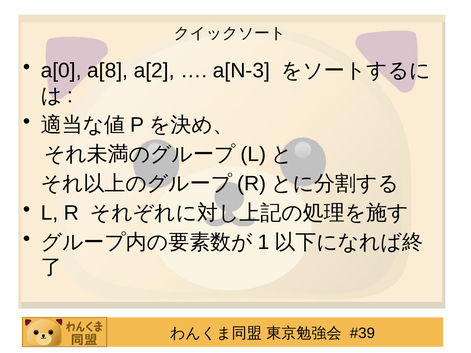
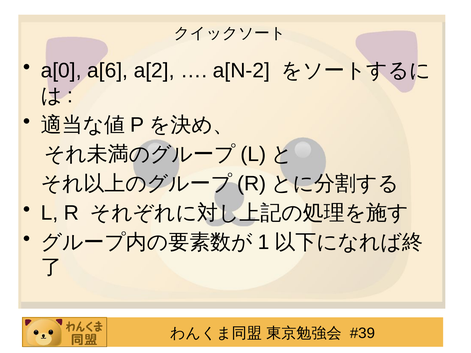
a[8: a[8 -> a[6 (108, 71)
a[N-3: a[N-3 -> a[N-2 (241, 71)
